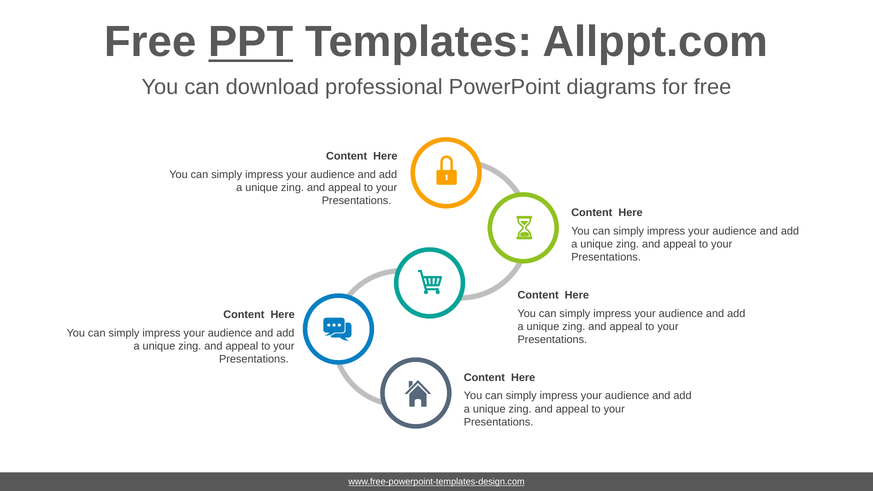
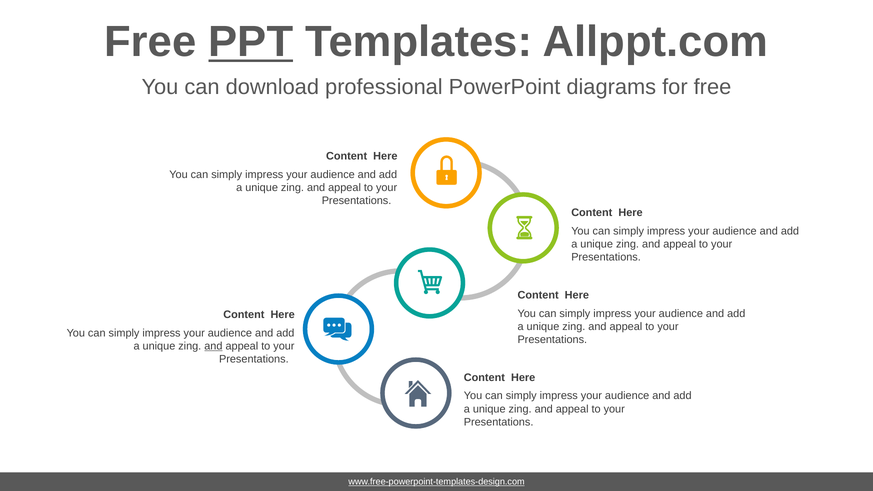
and underline: none -> present (213, 346)
